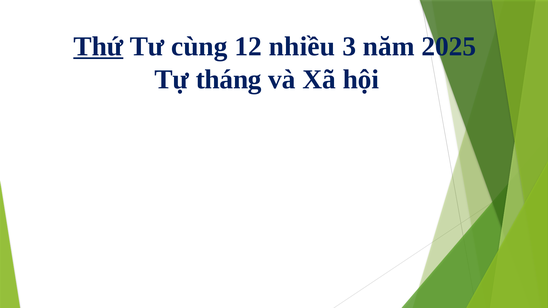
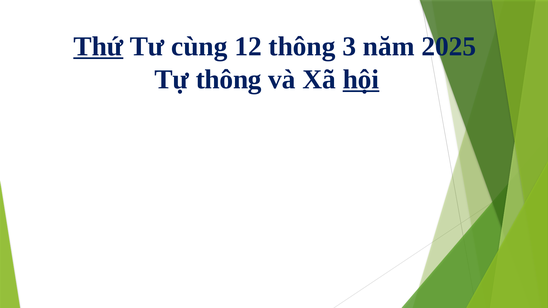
12 nhiều: nhiều -> thông (302, 47)
Tự tháng: tháng -> thông (229, 79)
hội underline: none -> present (361, 79)
